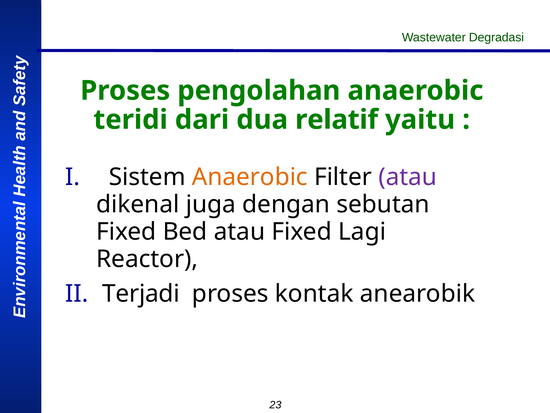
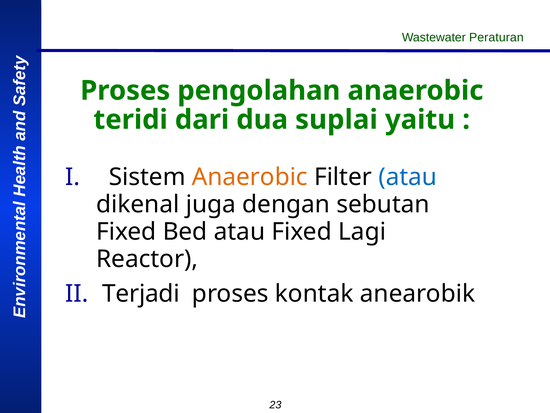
Degradasi: Degradasi -> Peraturan (496, 37)
relatif: relatif -> suplai (336, 120)
atau colour: purple -> blue (408, 177)
